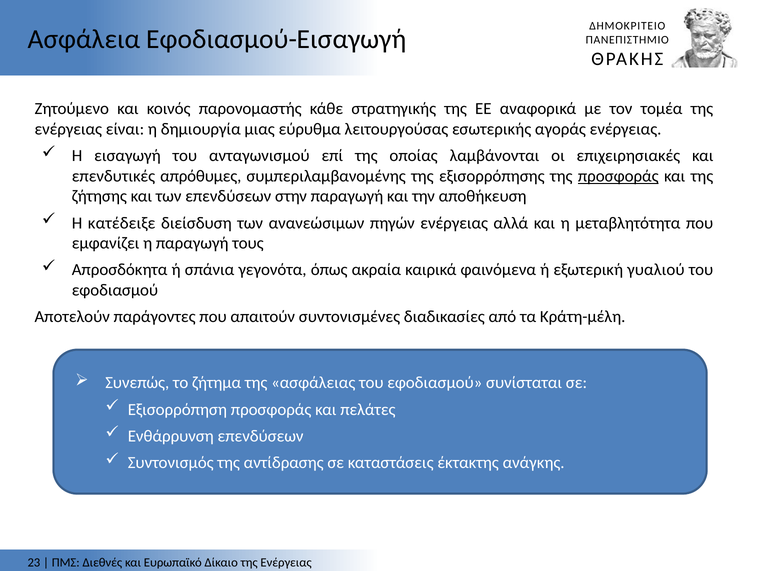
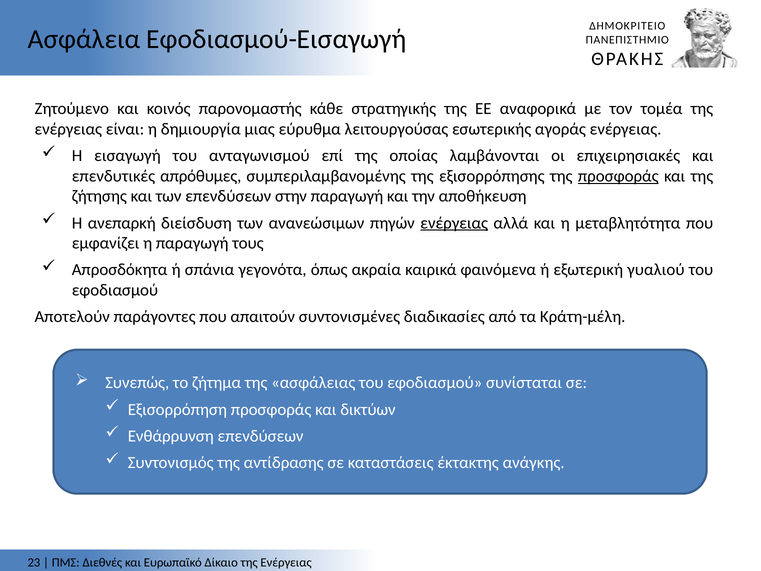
κατέδειξε: κατέδειξε -> ανεπαρκή (122, 223)
ενέργειας underline: none -> present (454, 223)
πελάτες: πελάτες -> δικτύων (368, 409)
